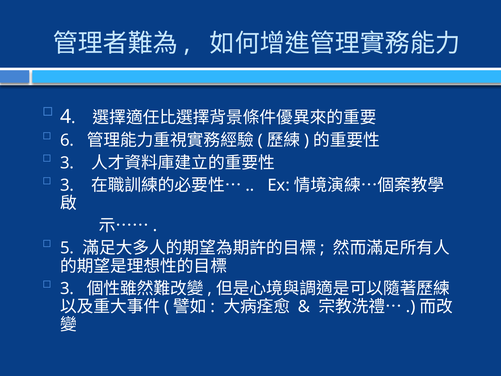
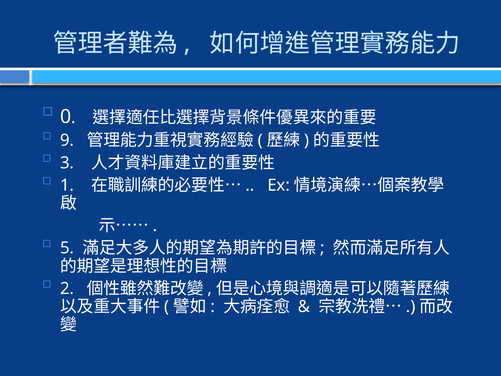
4: 4 -> 0 (66, 117)
6: 6 -> 9 (67, 140)
3: 3 -> 1 (67, 185)
3: 3 -> 2 (67, 288)
